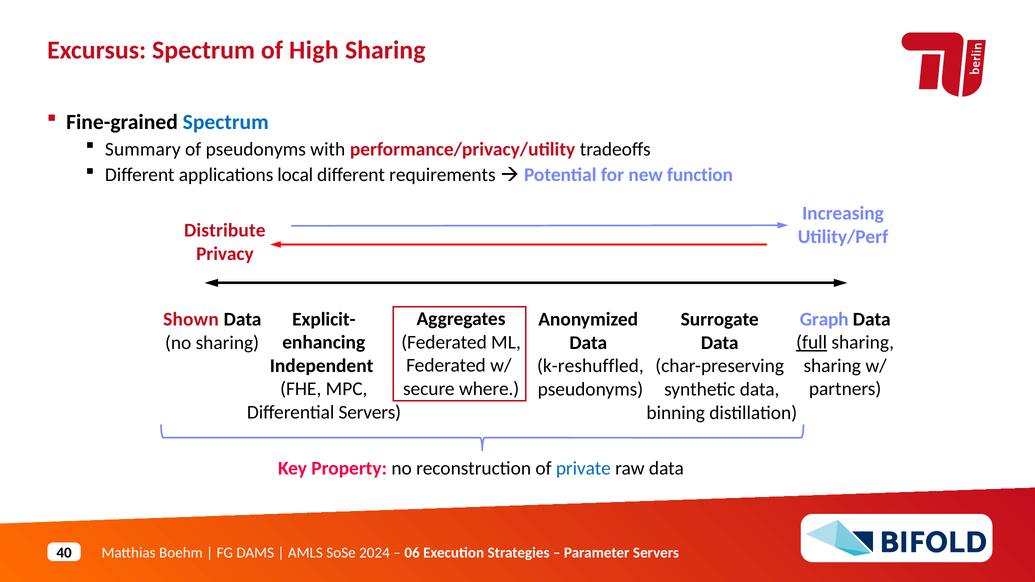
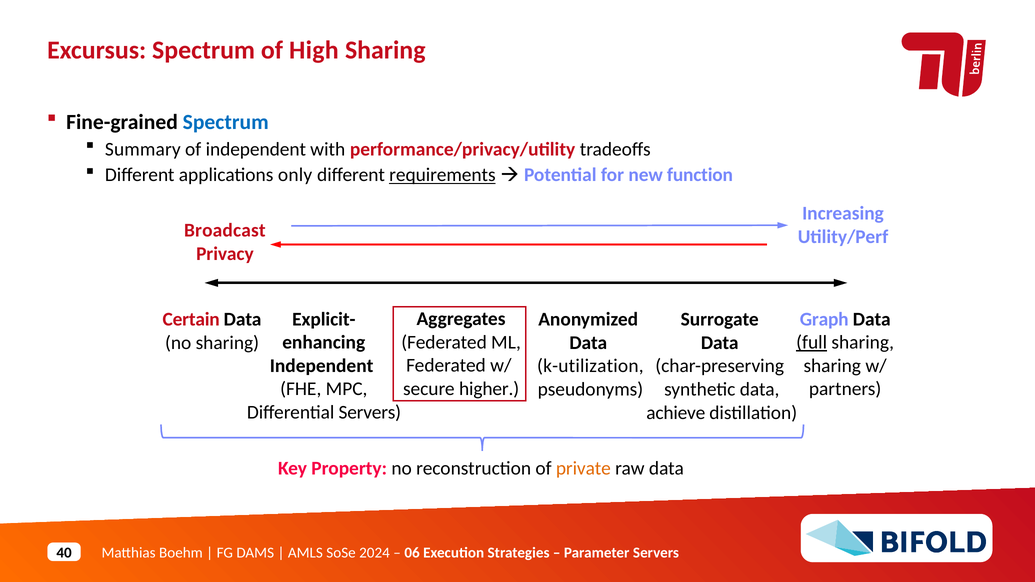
of pseudonyms: pseudonyms -> independent (256, 149)
local: local -> only (295, 175)
requirements underline: none -> present (442, 175)
Distribute: Distribute -> Broadcast (225, 231)
Shown: Shown -> Certain (191, 320)
k-reshuffled: k-reshuffled -> k-utilization (590, 366)
where: where -> higher (489, 389)
binning: binning -> achieve (676, 413)
private colour: blue -> orange (583, 468)
